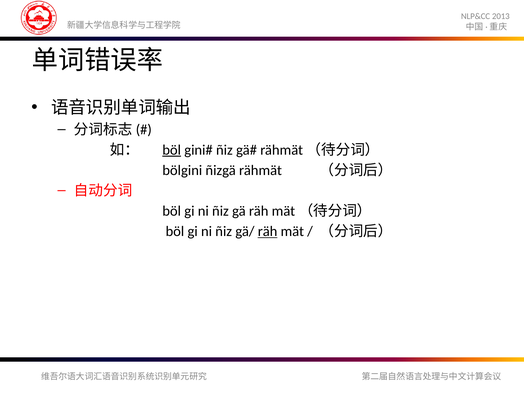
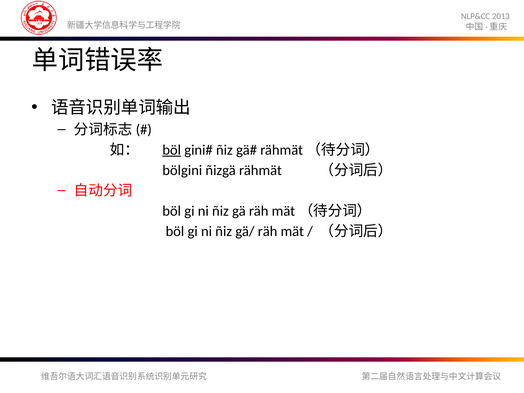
räh underline: present -> none (268, 231)
